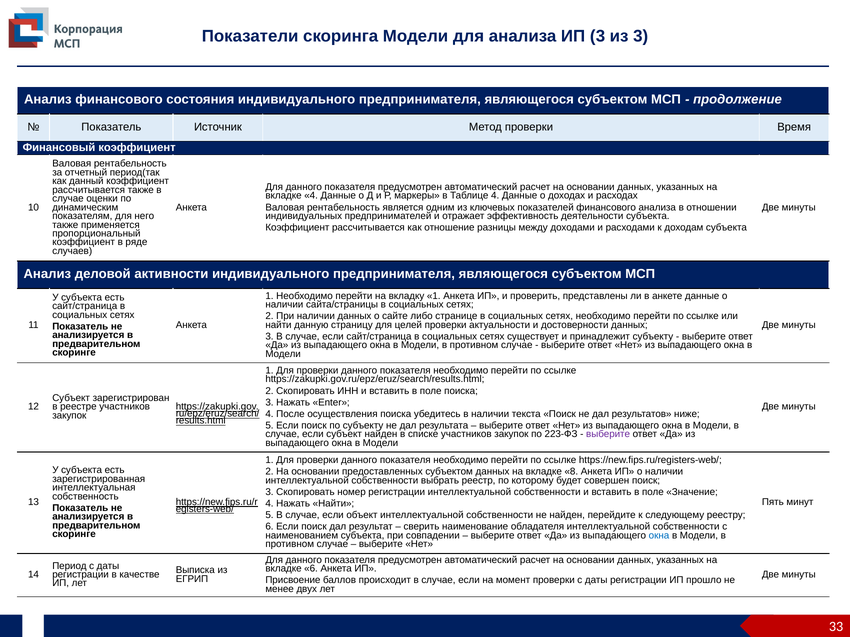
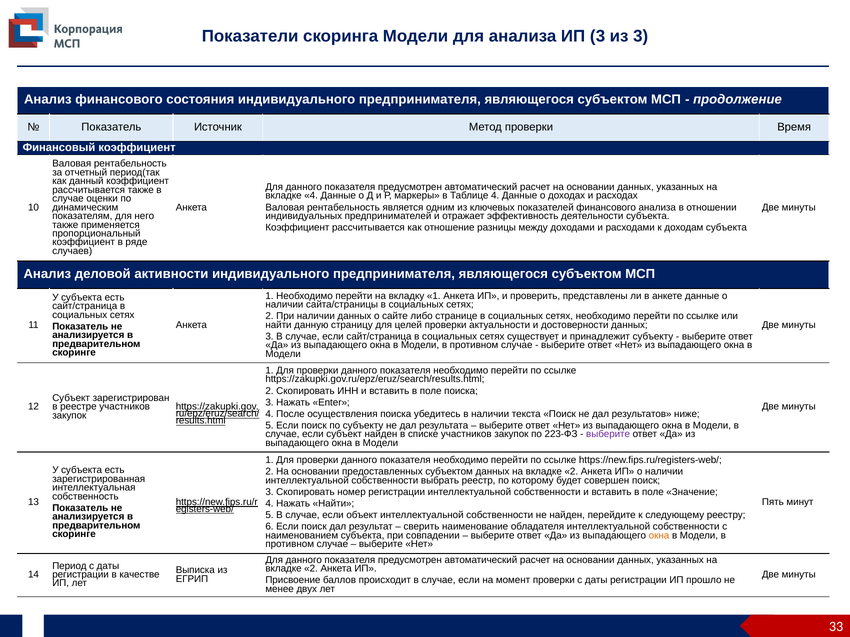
данных на вкладке 8: 8 -> 2 (571, 472)
окна colour: blue -> orange (659, 536)
6: 6 -> 2 (311, 569)
